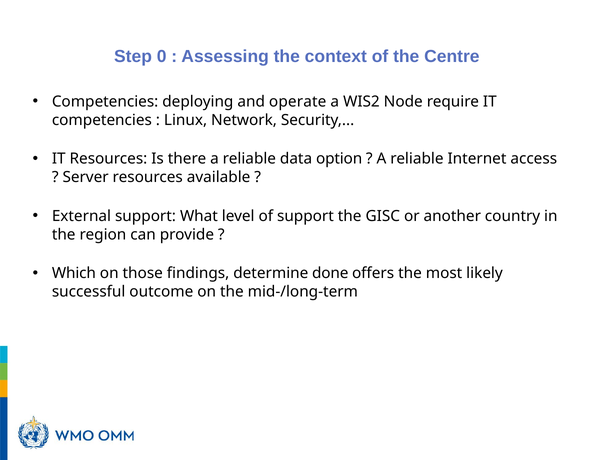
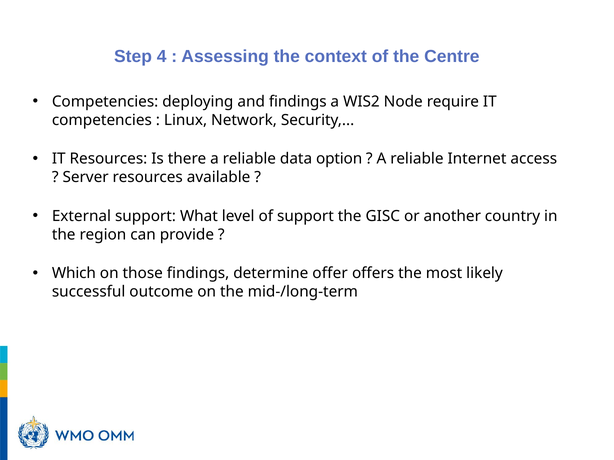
0: 0 -> 4 (162, 57)
and operate: operate -> findings (298, 102)
done: done -> offer (330, 274)
